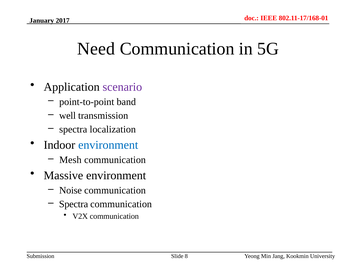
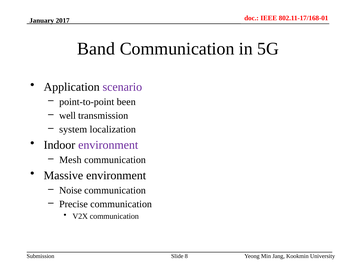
Need: Need -> Band (96, 49)
band: band -> been (126, 102)
spectra: spectra -> system (73, 129)
environment colour: blue -> purple (108, 145)
Spectra: Spectra -> Precise (74, 204)
